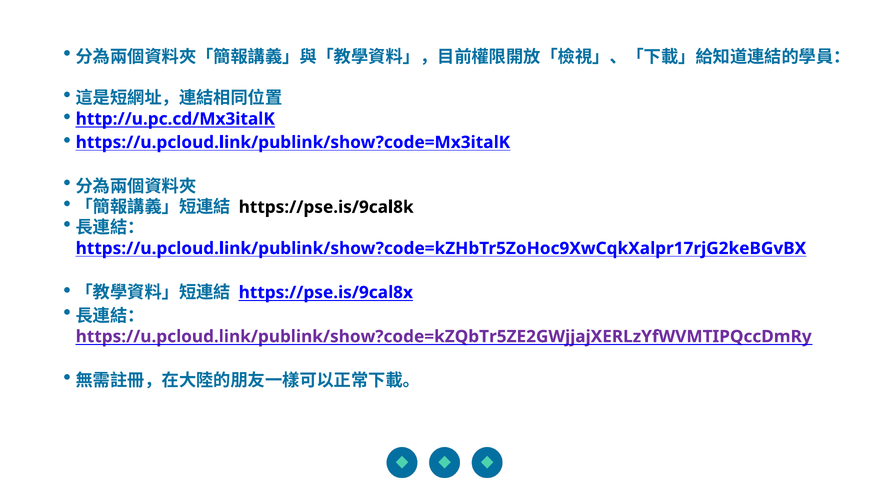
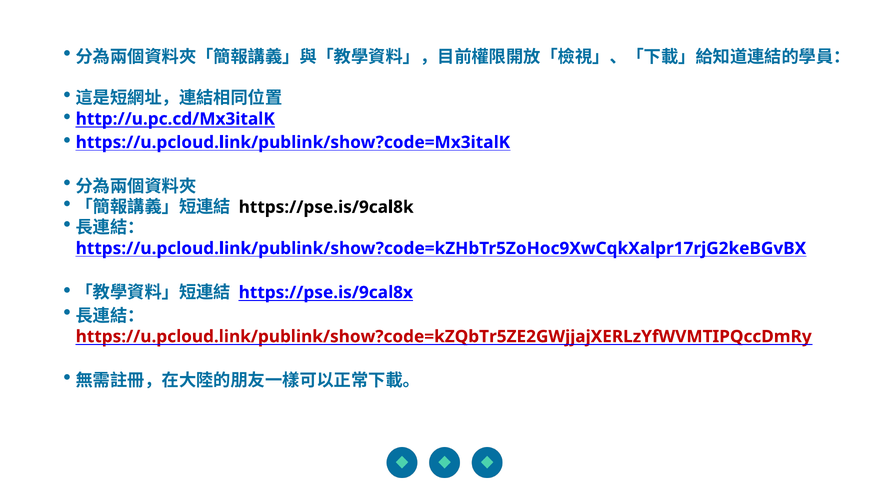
https://u.pcloud.link/publink/show?code=kZQbTr5ZE2GWjjajXERLzYfWVMTIPQccDmRy colour: purple -> red (444, 337)
